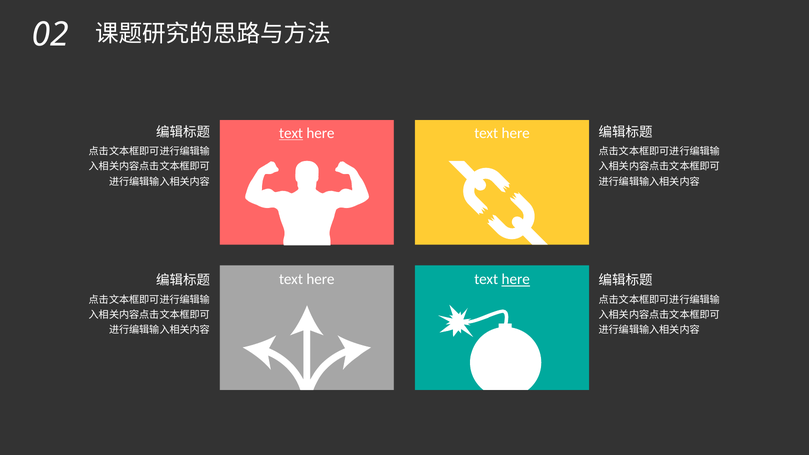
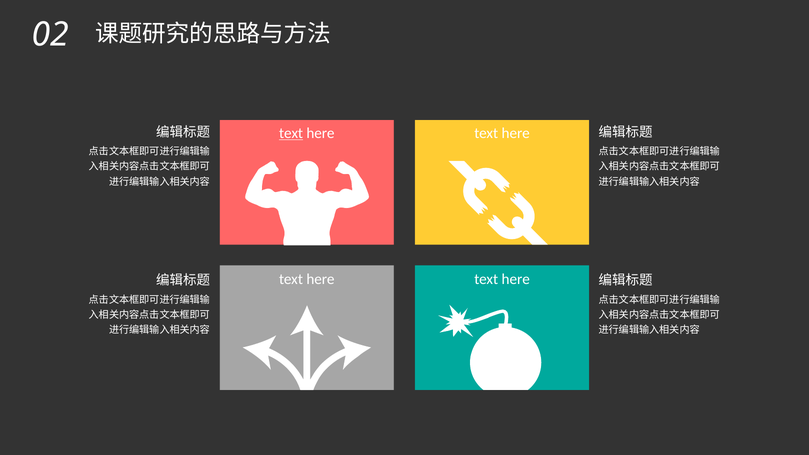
here underline: present -> none (516, 279)
